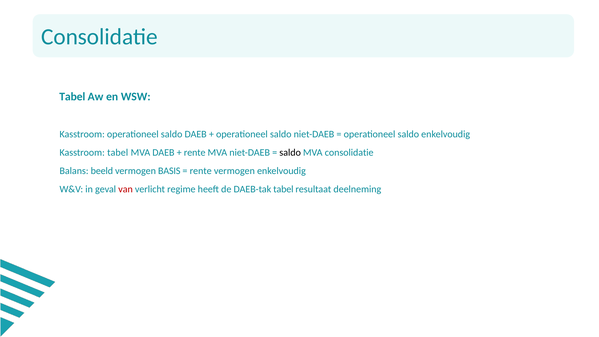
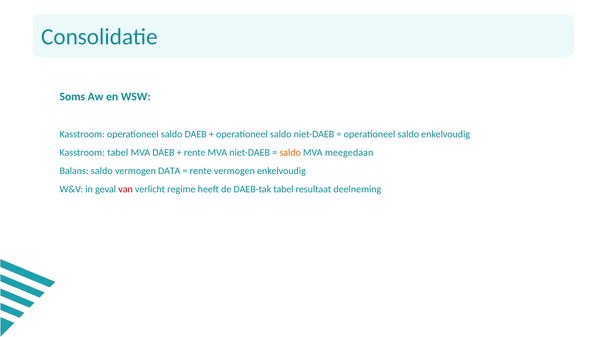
Tabel: Tabel -> Soms (72, 97)
saldo colour: black -> orange (290, 153)
MVA consolidatie: consolidatie -> meegedaan (349, 153)
Balans beeld: beeld -> saldo (102, 171)
BASIS: BASIS -> DATA (169, 171)
